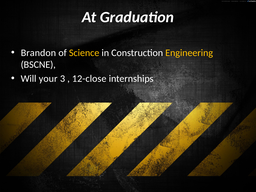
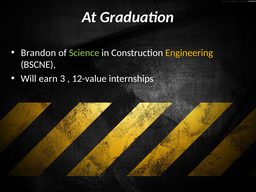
Science colour: yellow -> light green (84, 53)
your: your -> earn (48, 79)
12-close: 12-close -> 12-value (89, 79)
